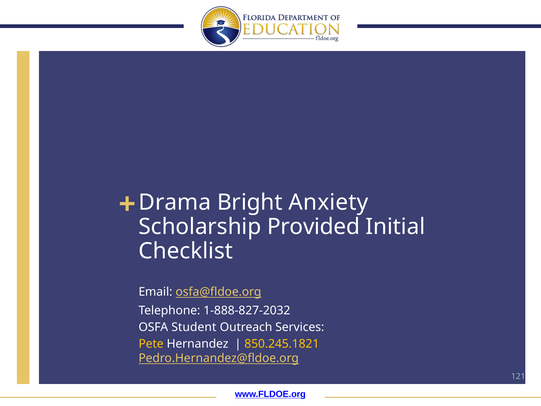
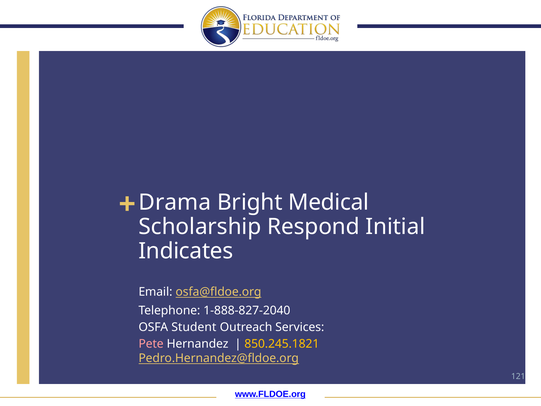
Anxiety: Anxiety -> Medical (329, 202)
Provided: Provided -> Respond (313, 227)
Checklist: Checklist -> Indicates (186, 251)
1-888-827-2032: 1-888-827-2032 -> 1-888-827-2040 (247, 310)
Pete colour: yellow -> pink (151, 344)
